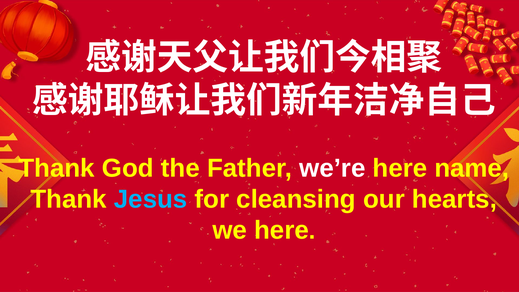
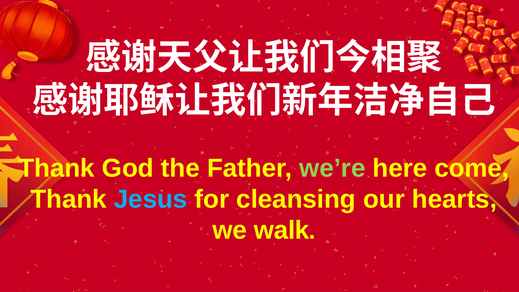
we’re colour: white -> light green (332, 168)
name: name -> come (472, 168)
we here: here -> walk (282, 230)
